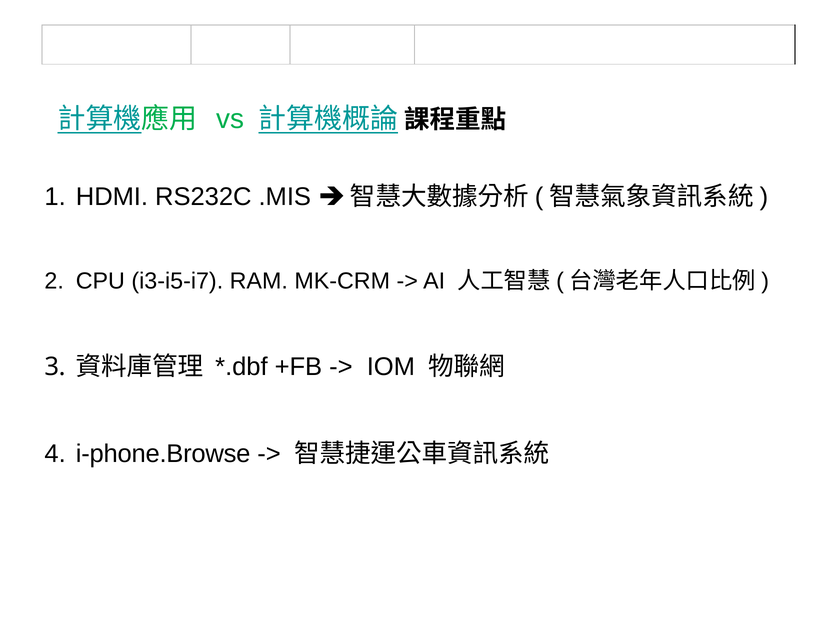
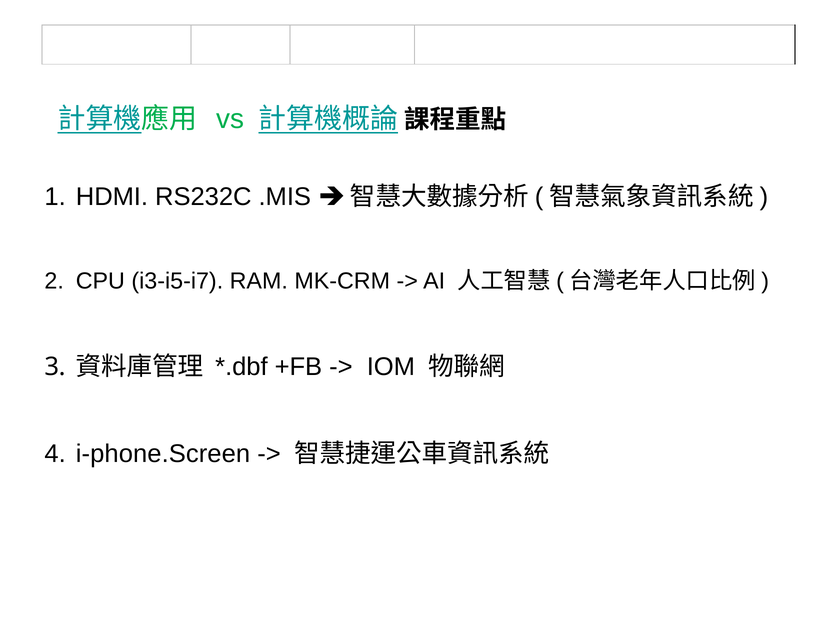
i-phone.Browse: i-phone.Browse -> i-phone.Screen (163, 454)
